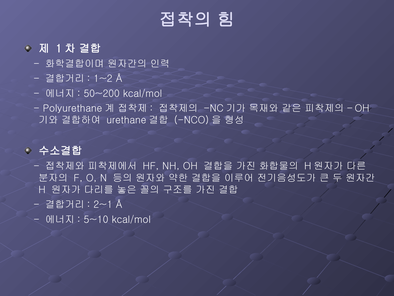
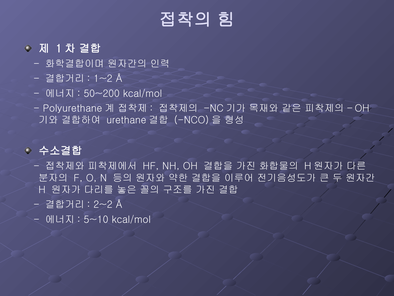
2~1: 2~1 -> 2~2 (103, 204)
